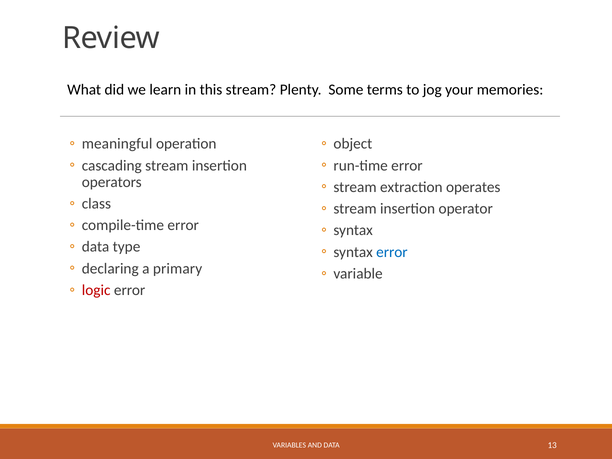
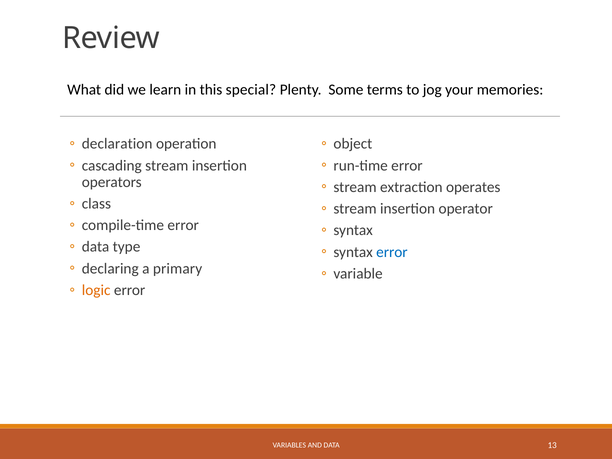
this stream: stream -> special (251, 90)
meaningful: meaningful -> declaration (117, 144)
logic colour: red -> orange (96, 290)
